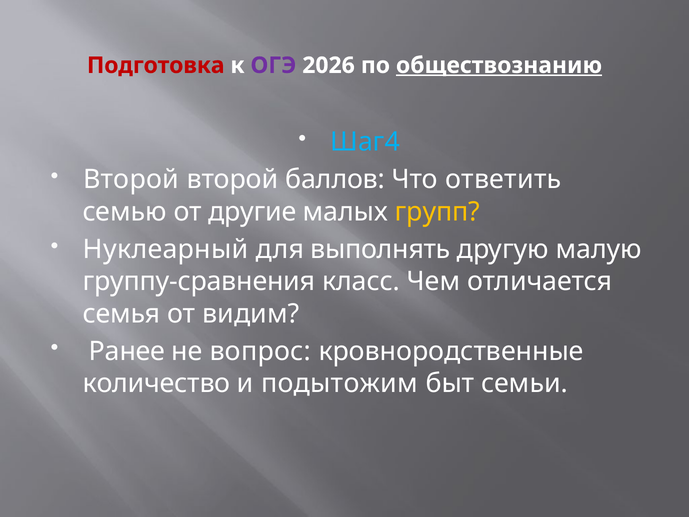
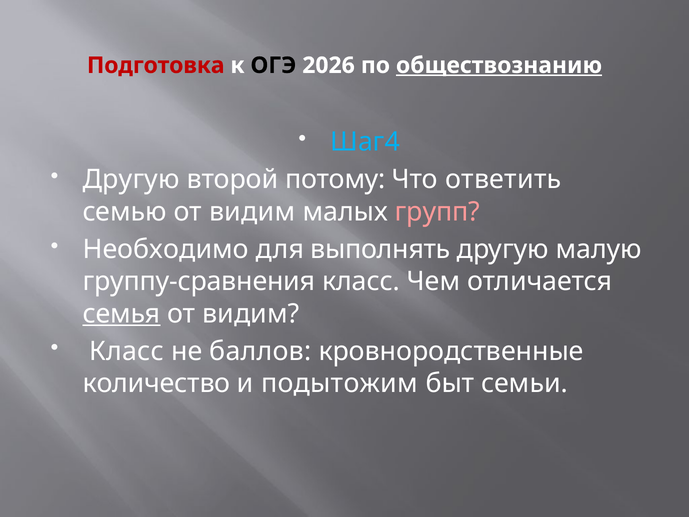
ОГЭ colour: purple -> black (273, 65)
Второй: Второй -> Другую (131, 179)
баллов: баллов -> потому (335, 179)
семью от другие: другие -> видим (252, 212)
групп colour: yellow -> pink (437, 212)
Нуклеарный: Нуклеарный -> Необходимо (166, 249)
семья underline: none -> present (122, 314)
Ранее: Ранее -> Класс (127, 351)
вопрос: вопрос -> баллов (260, 351)
